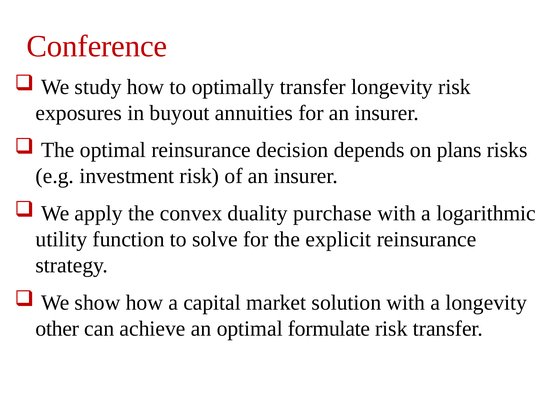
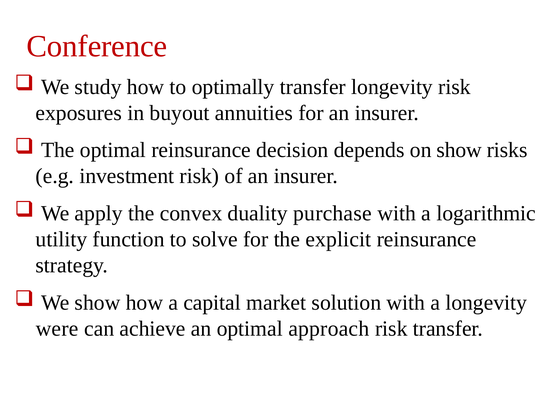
on plans: plans -> show (459, 150)
other: other -> were (57, 328)
formulate: formulate -> approach (329, 328)
